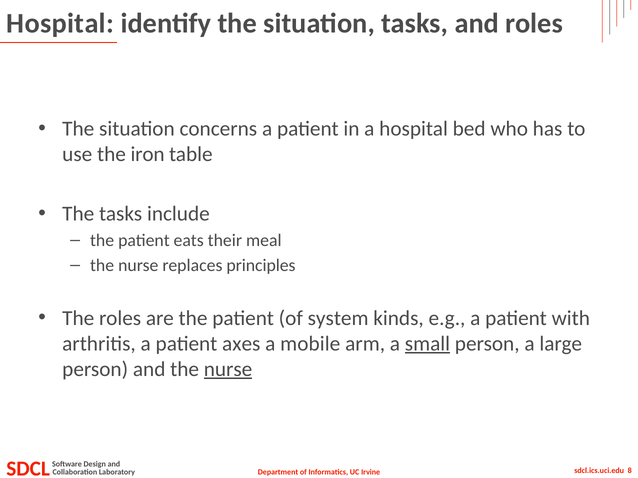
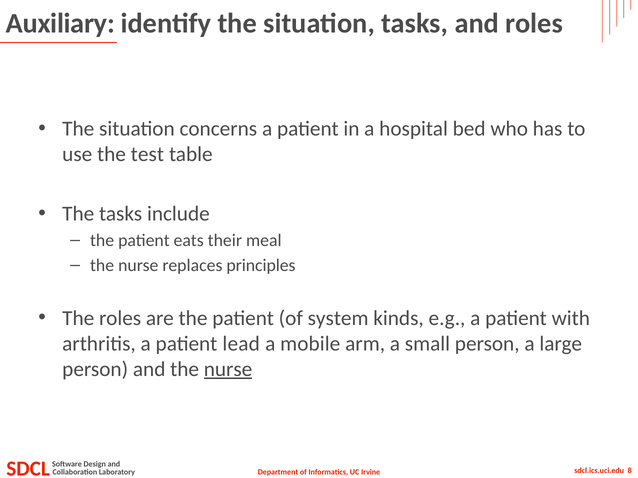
Hospital: Hospital -> Auxiliary (60, 23)
iron: iron -> test (147, 155)
axes: axes -> lead (241, 344)
small underline: present -> none (427, 344)
